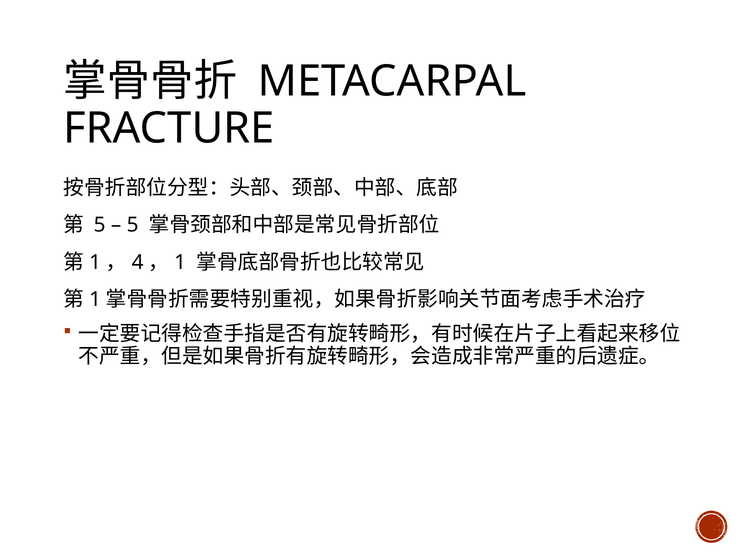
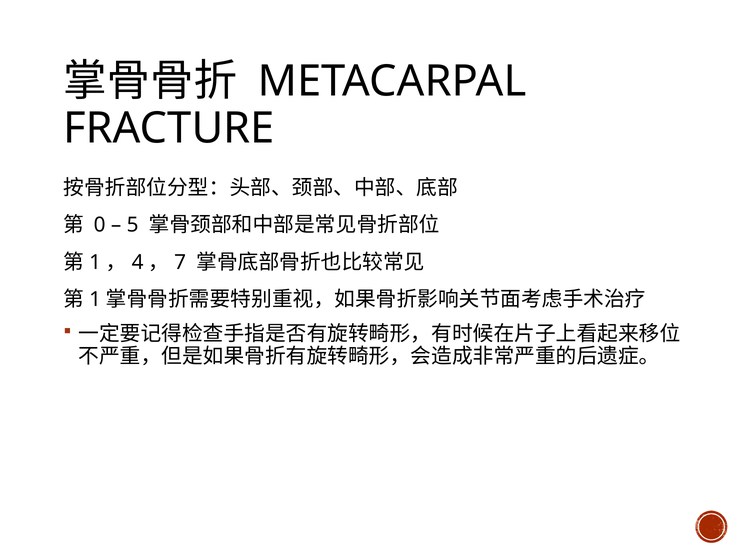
5: 5 -> 0 (100, 225)
1: 1 -> 7 (180, 262)
